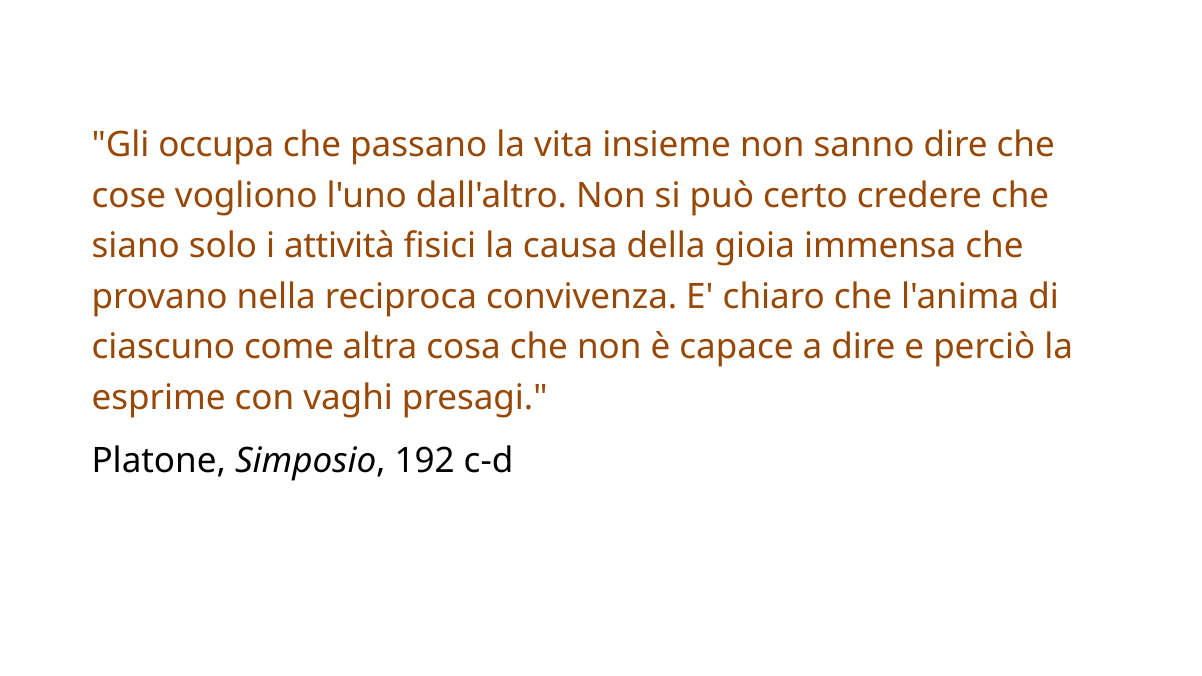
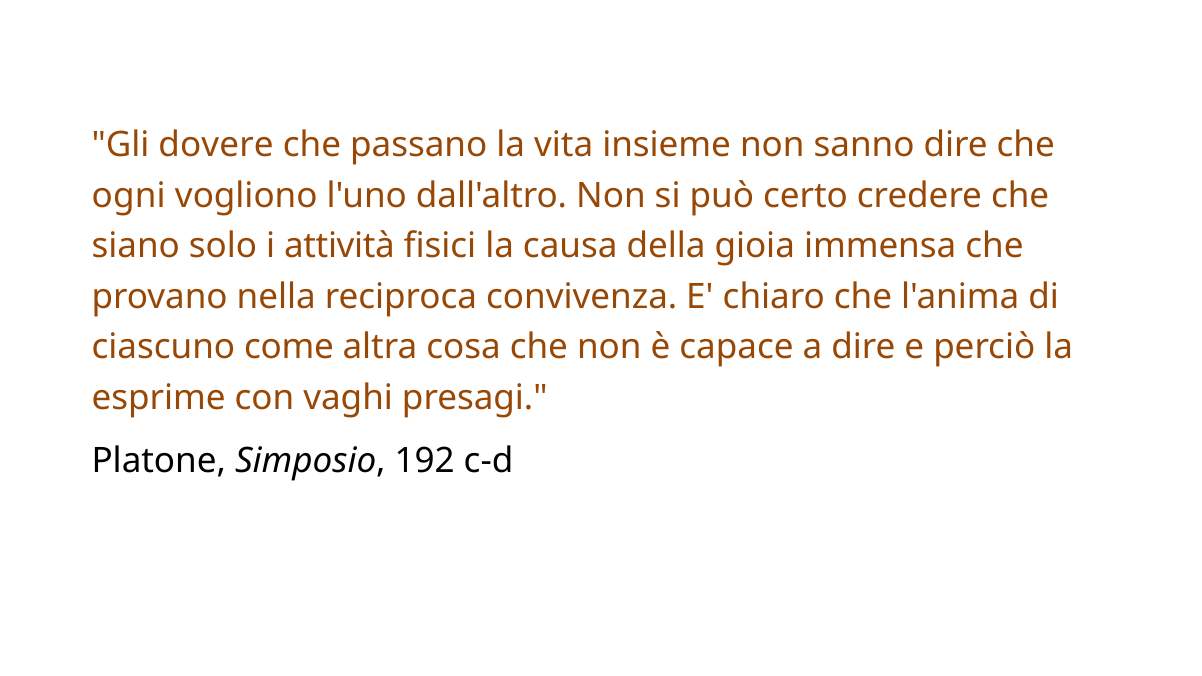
occupa: occupa -> dovere (216, 145)
cose: cose -> ogni (129, 196)
